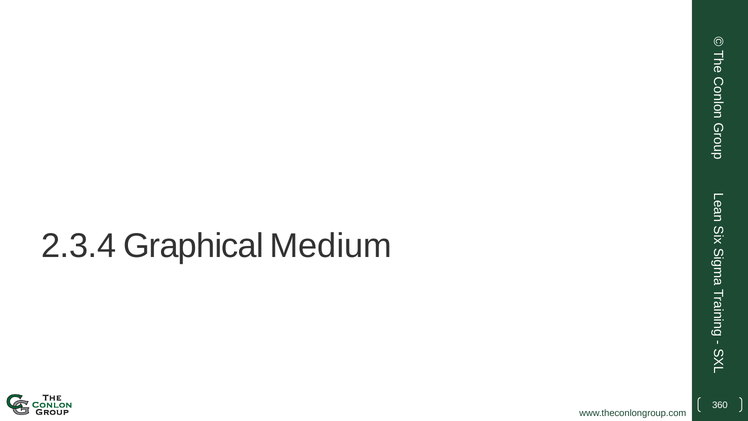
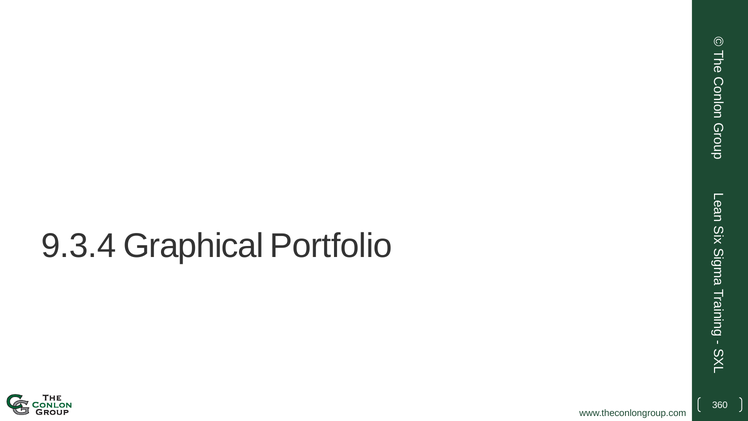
2.3.4: 2.3.4 -> 9.3.4 (79, 246)
Medium: Medium -> Portfolio (331, 246)
